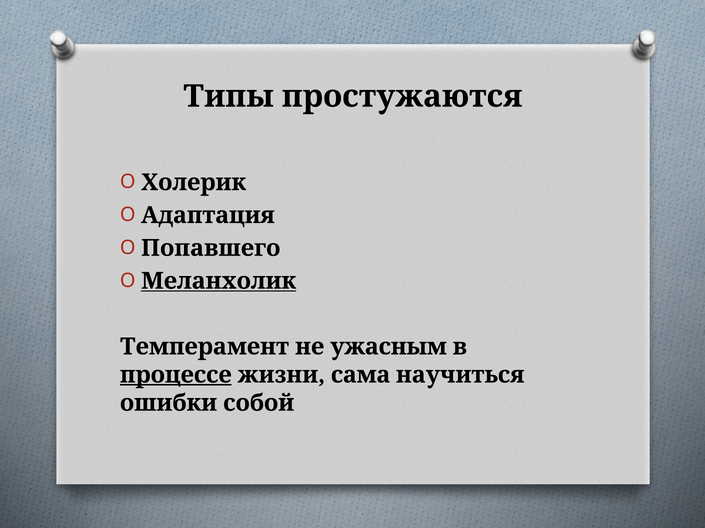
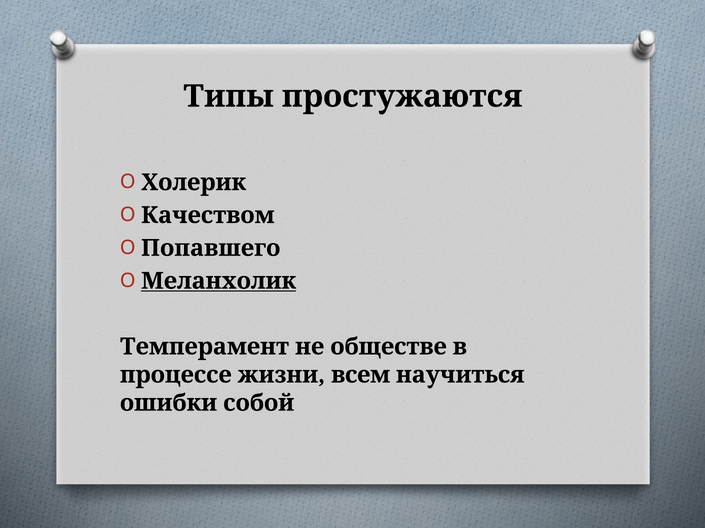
Адаптация: Адаптация -> Качеством (208, 216)
ужасным: ужасным -> обществе (389, 347)
процессе underline: present -> none (176, 375)
сама: сама -> всем (361, 375)
